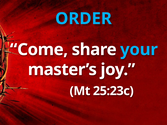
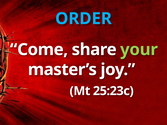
your colour: light blue -> light green (139, 50)
